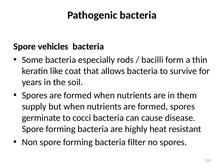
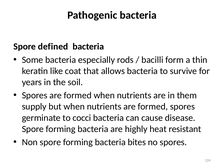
vehicles: vehicles -> defined (53, 47)
filter: filter -> bites (137, 142)
